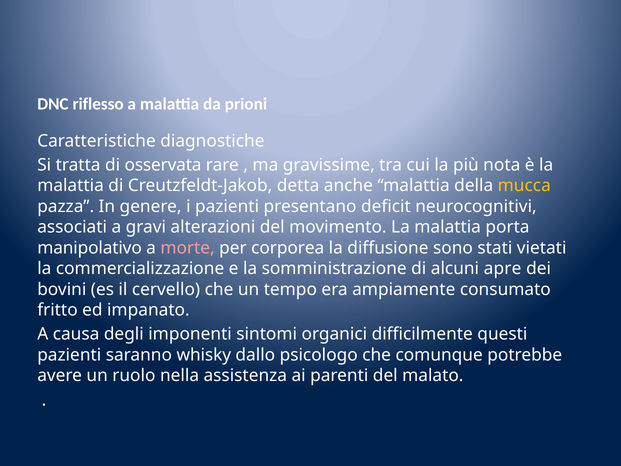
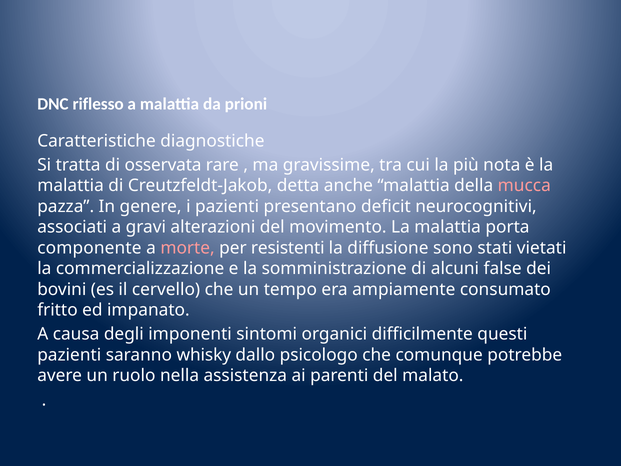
mucca colour: yellow -> pink (524, 186)
manipolativo: manipolativo -> componente (89, 248)
corporea: corporea -> resistenti (288, 248)
apre: apre -> false (503, 268)
